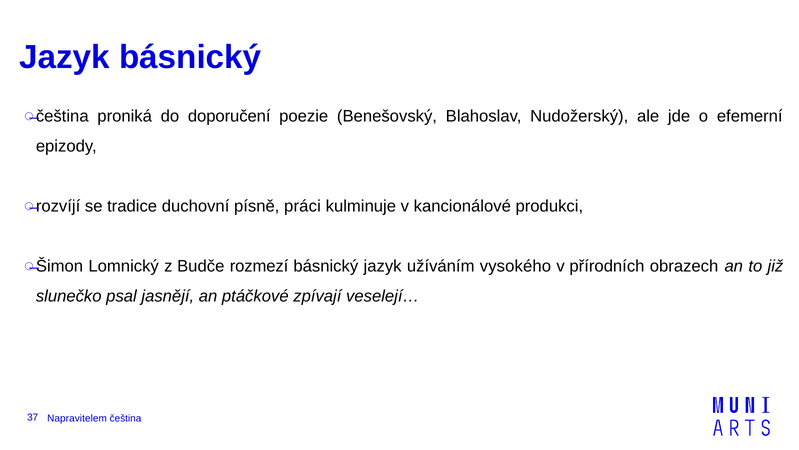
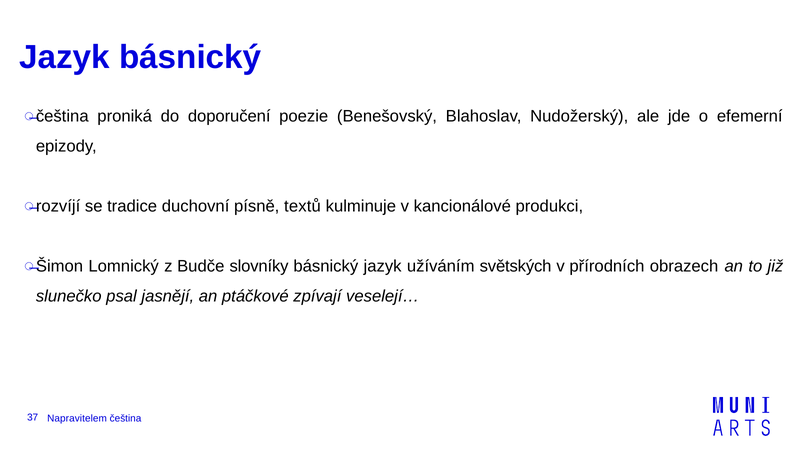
práci: práci -> textů (302, 206)
rozmezí: rozmezí -> slovníky (259, 266)
vysokého: vysokého -> světských (516, 266)
